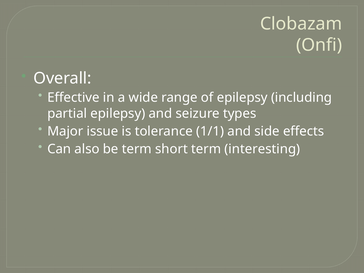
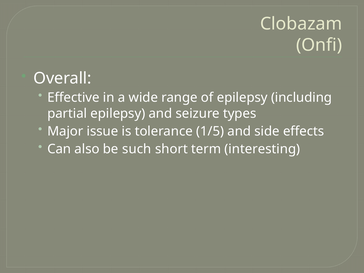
1/1: 1/1 -> 1/5 (210, 131)
be term: term -> such (137, 149)
